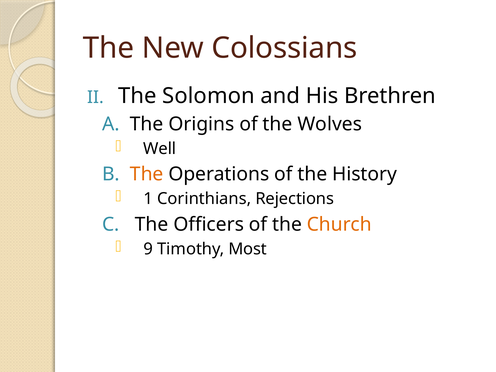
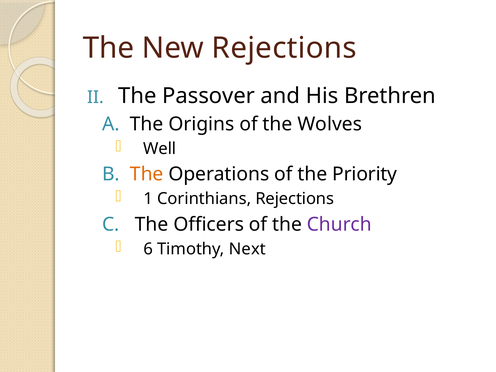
New Colossians: Colossians -> Rejections (284, 48)
Solomon: Solomon -> Passover (209, 96)
History: History -> Priority (365, 174)
Church colour: orange -> purple (339, 224)
9: 9 -> 6 (148, 249)
Most: Most -> Next (247, 249)
